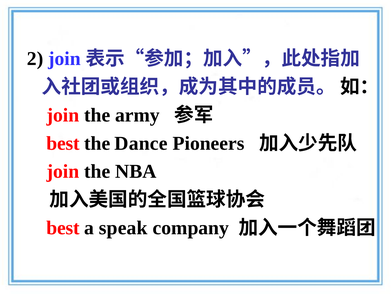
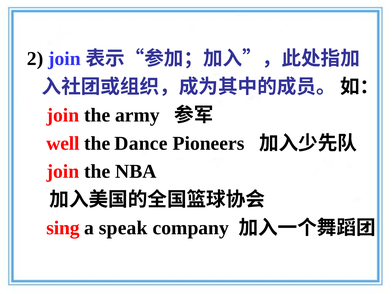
best: best -> well (63, 143)
best: best -> sing (63, 228)
